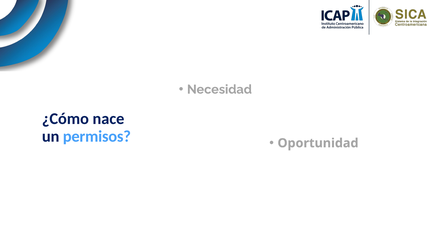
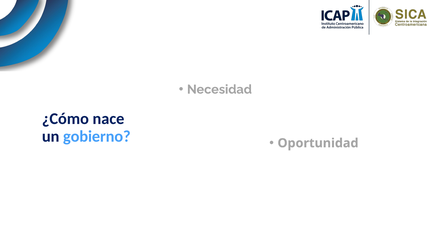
permisos: permisos -> gobierno (97, 136)
